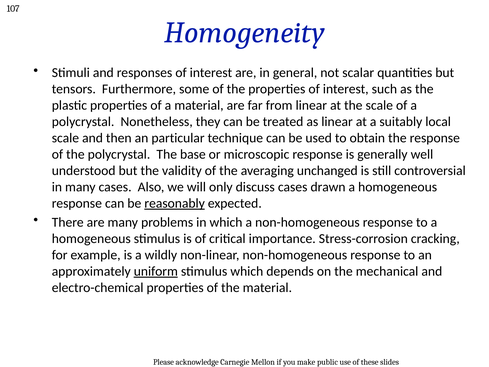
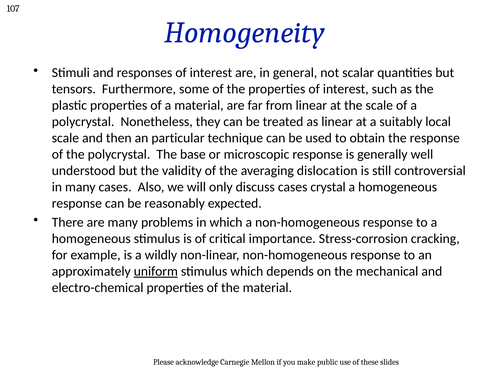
unchanged: unchanged -> dislocation (327, 171)
drawn: drawn -> crystal (328, 187)
reasonably underline: present -> none (175, 203)
